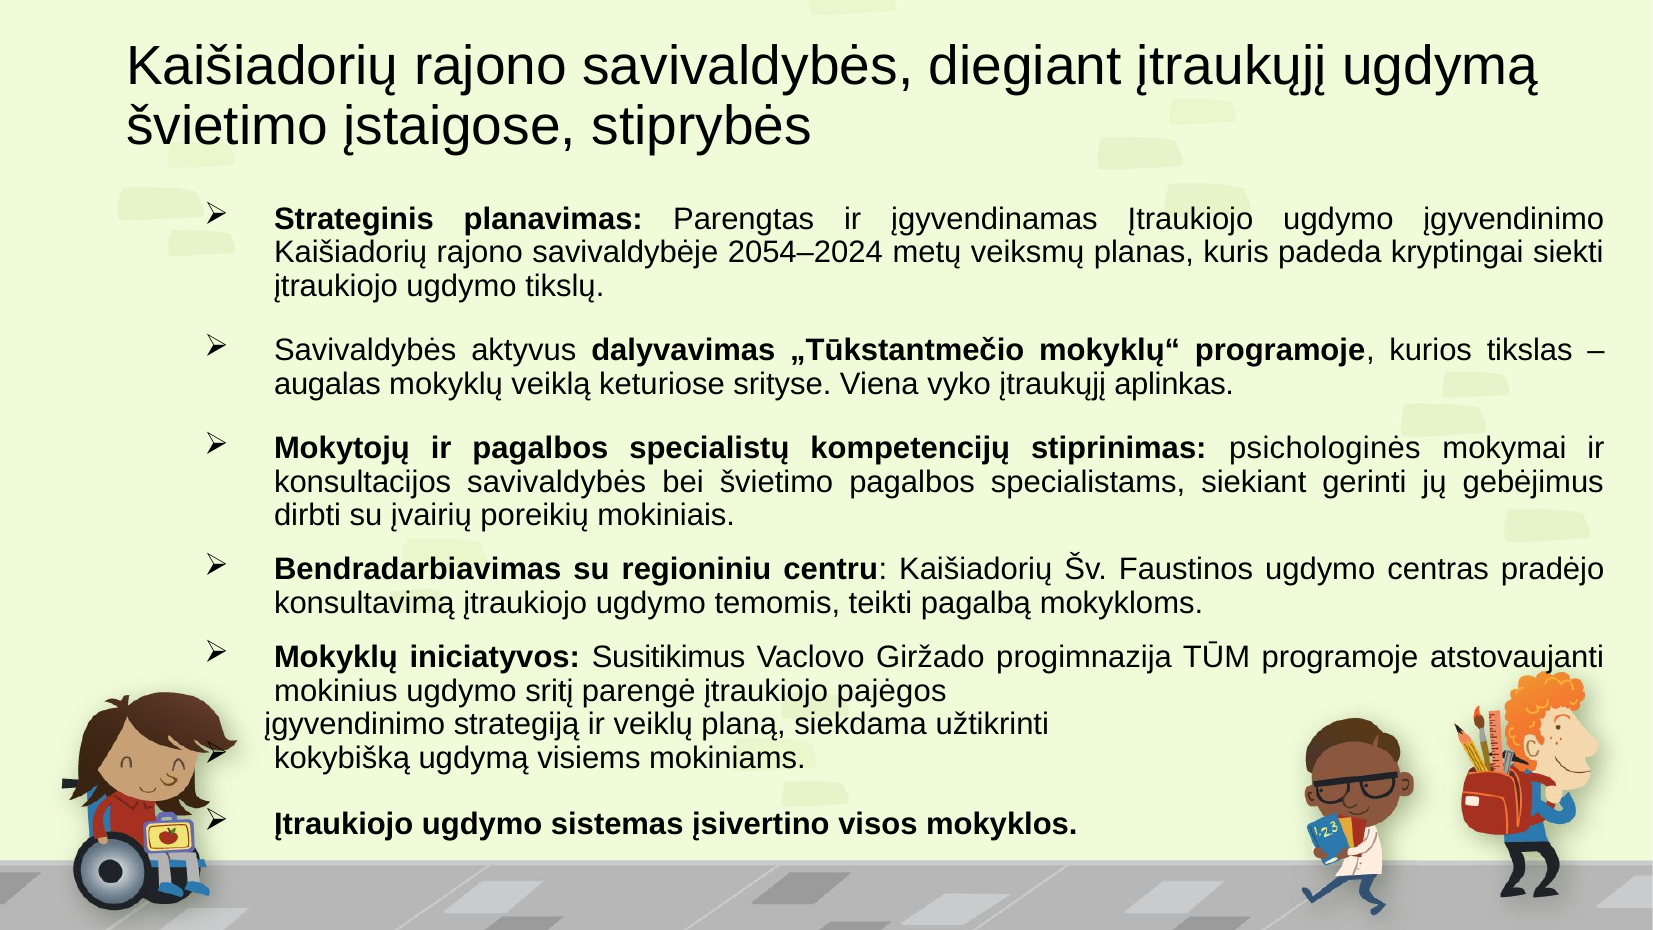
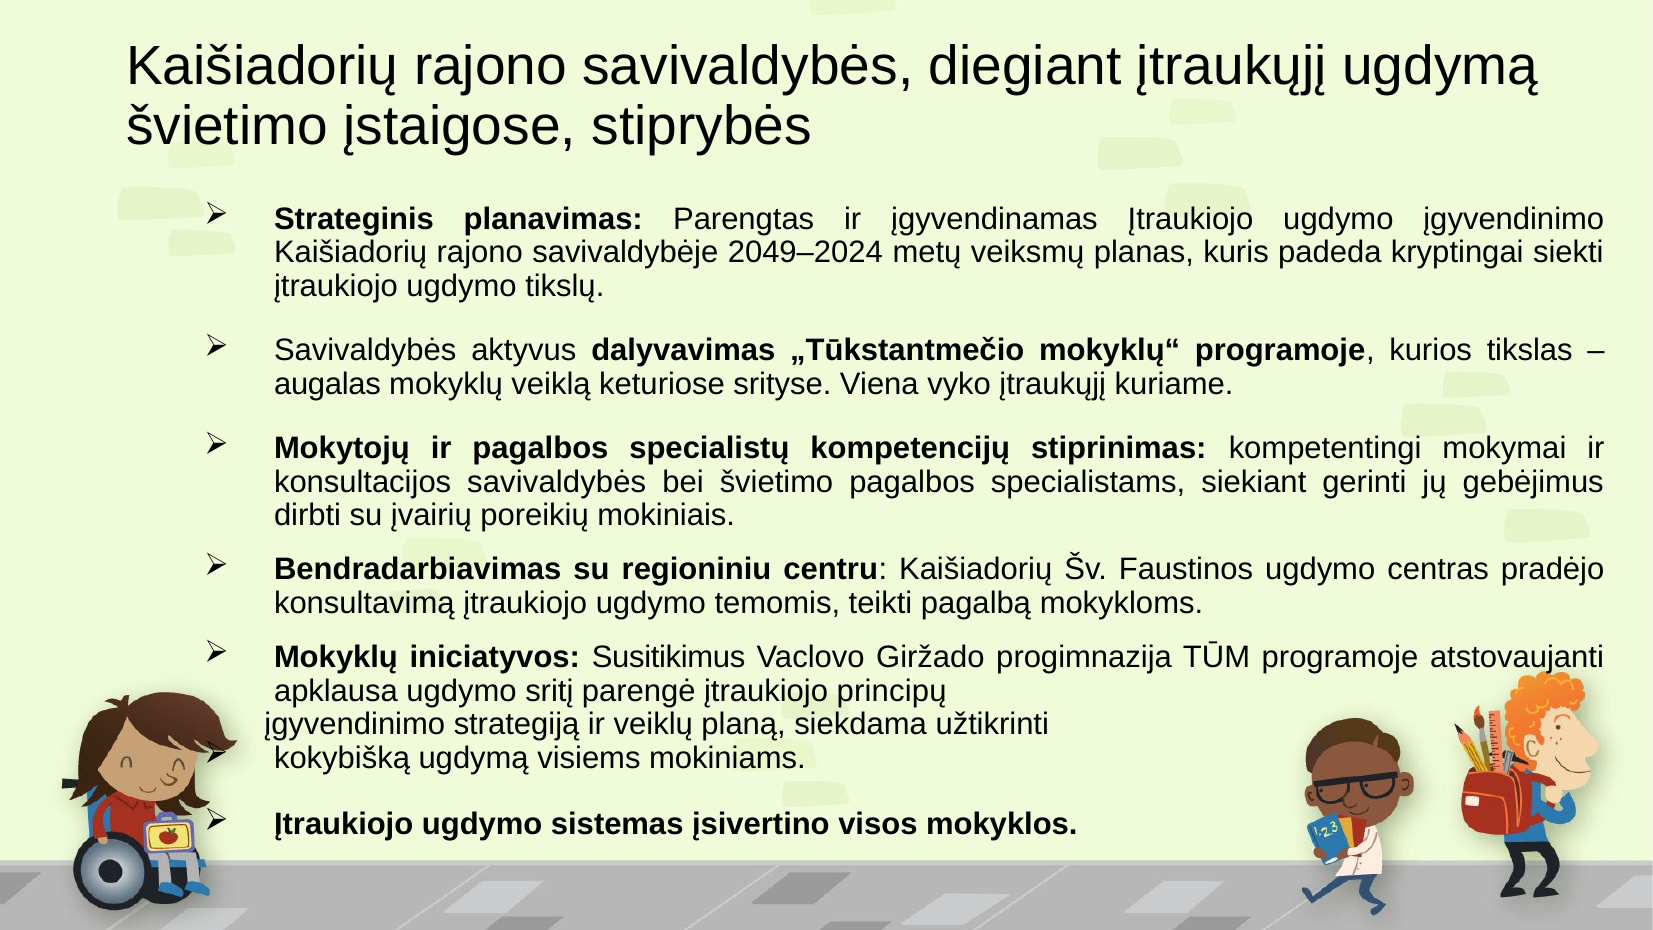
2054–2024: 2054–2024 -> 2049–2024 (805, 253)
aplinkas: aplinkas -> kuriame (1174, 384)
psichologinės: psichologinės -> kompetentingi (1325, 448)
mokinius: mokinius -> apklausa (336, 691)
pajėgos: pajėgos -> principų (892, 691)
